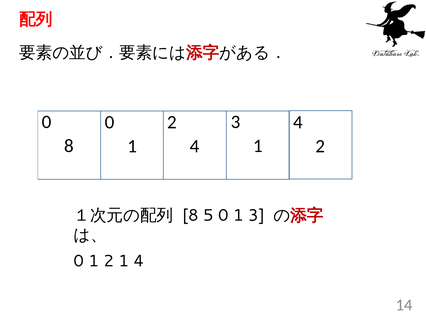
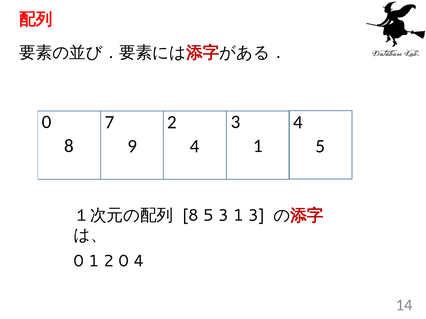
0 0: 0 -> 7 (110, 122)
8 1: 1 -> 9 (132, 146)
4 1 2: 2 -> 5 (320, 146)
5 0: 0 -> 3 (223, 216)
2 1: 1 -> 0 (124, 261)
